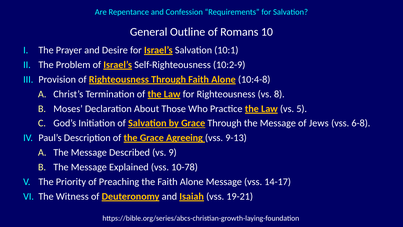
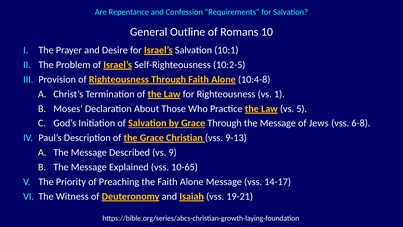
10:2-9: 10:2-9 -> 10:2-5 (229, 65)
8: 8 -> 1 (279, 94)
Agreeing: Agreeing -> Christian (184, 138)
10-78: 10-78 -> 10-65 (185, 167)
